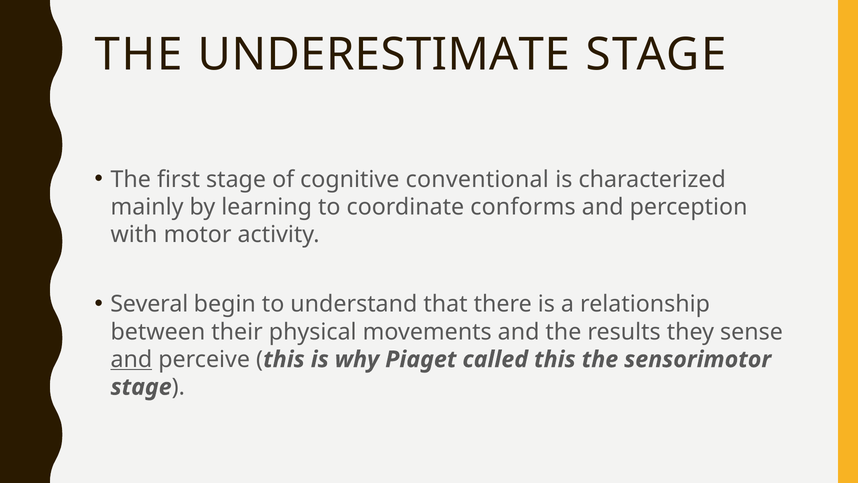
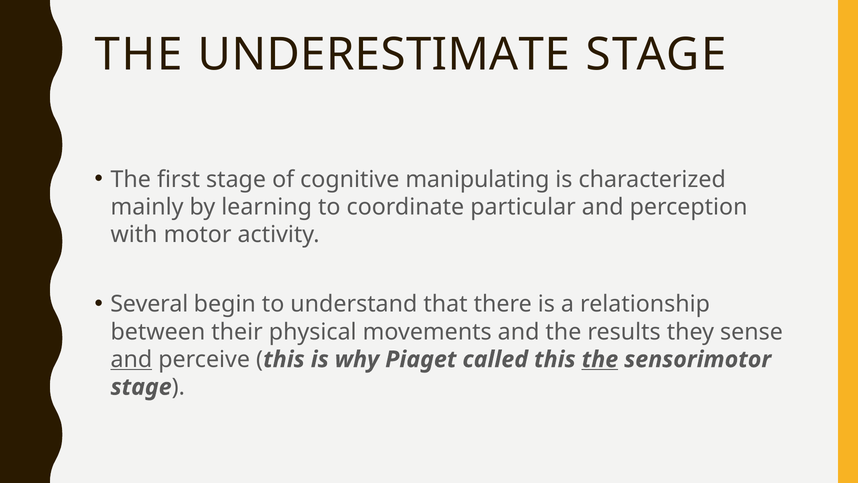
conventional: conventional -> manipulating (477, 179)
conforms: conforms -> particular (523, 207)
the underline: none -> present (600, 359)
